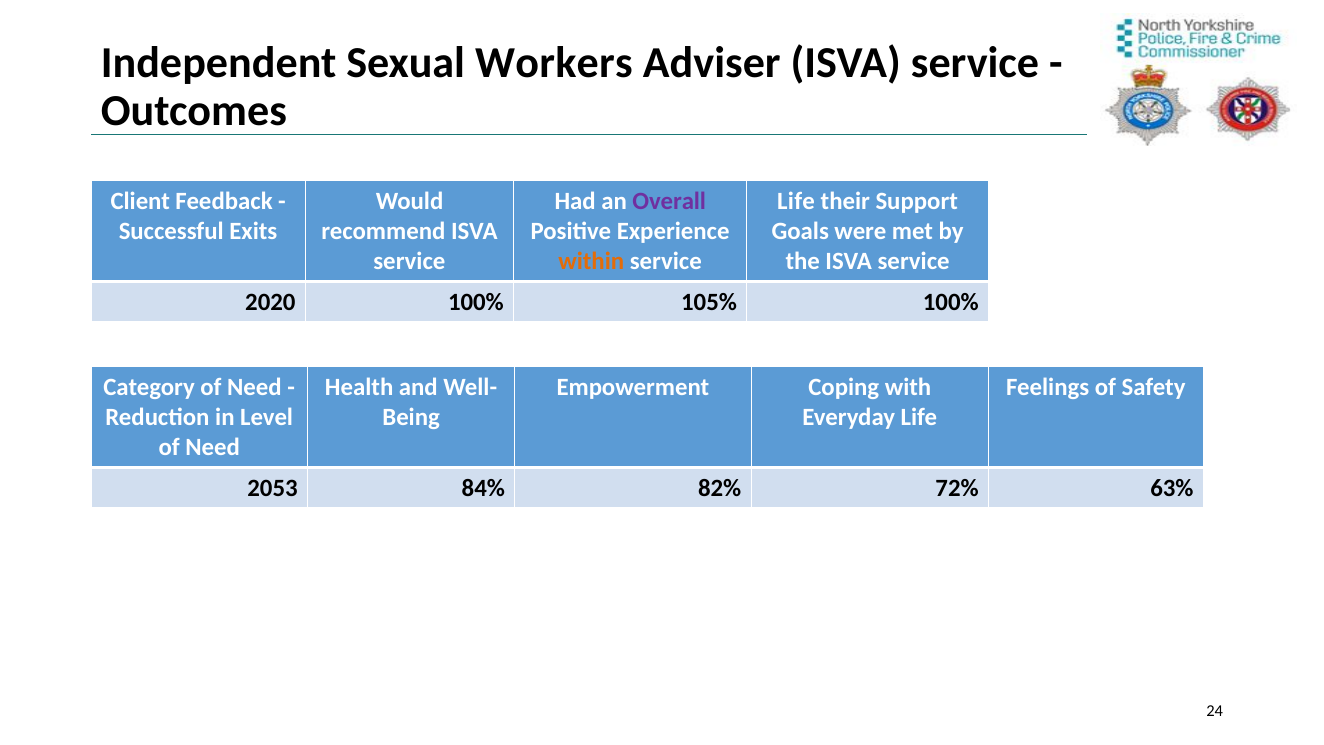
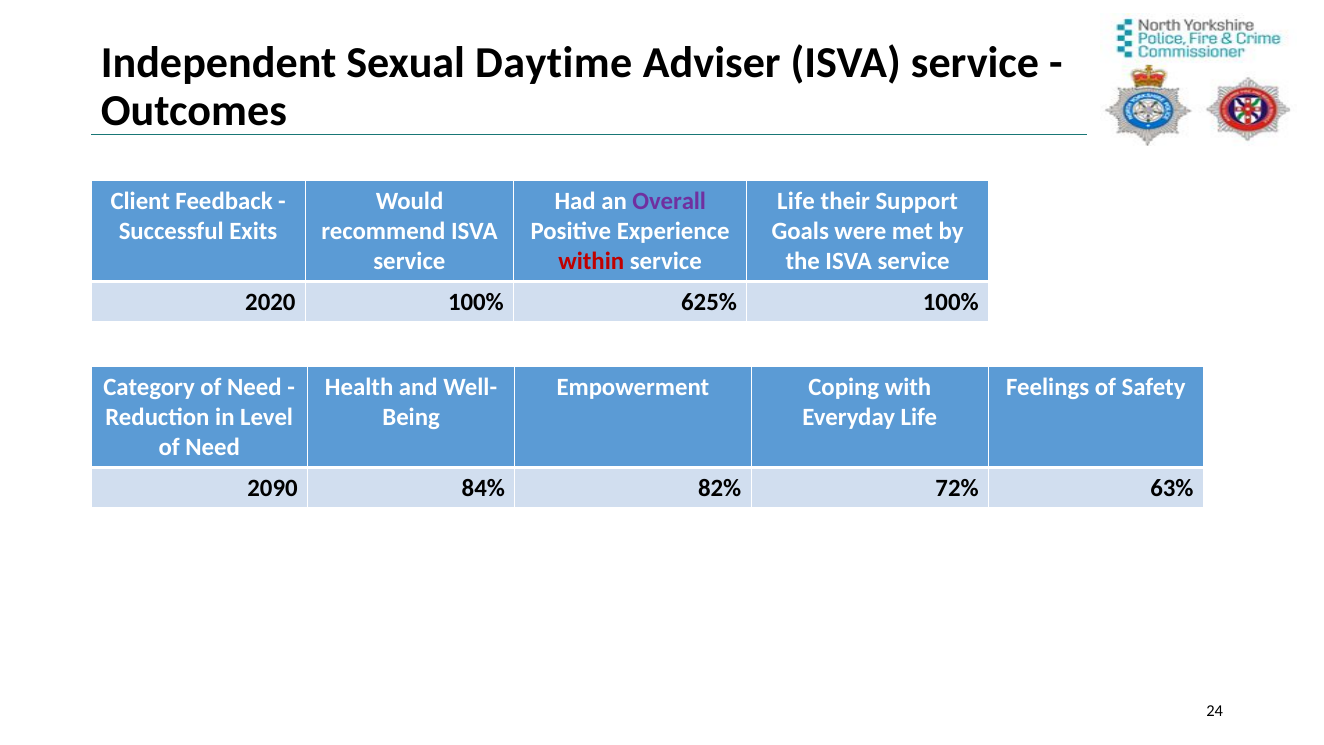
Workers: Workers -> Daytime (554, 63)
within colour: orange -> red (591, 262)
105%: 105% -> 625% (709, 302)
2053: 2053 -> 2090 (273, 488)
